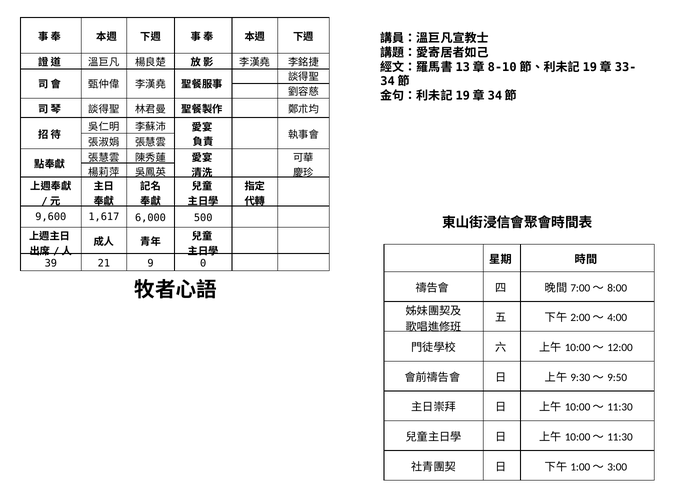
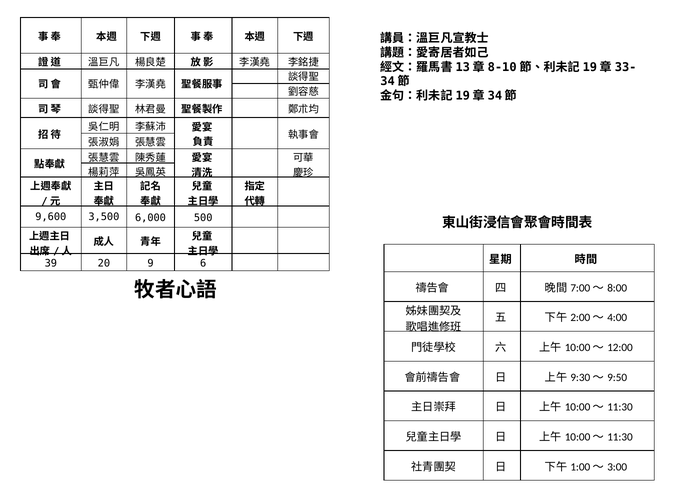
1,617: 1,617 -> 3,500 (104, 217)
21: 21 -> 20 (104, 264)
0: 0 -> 6 (203, 264)
